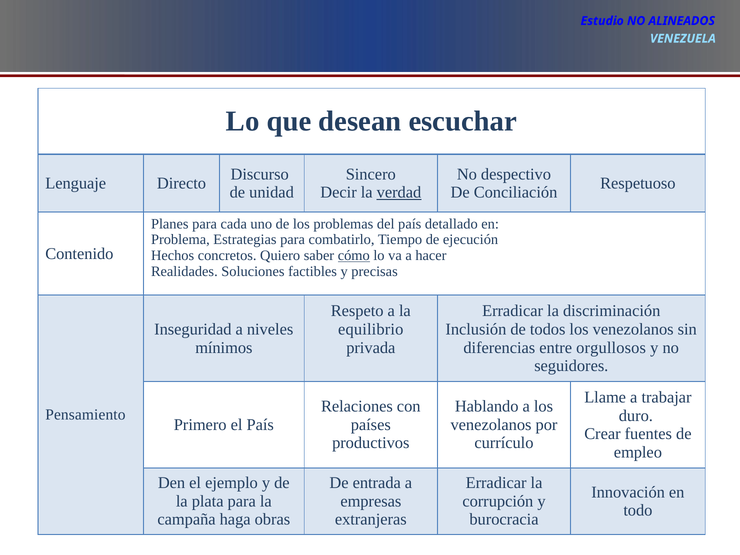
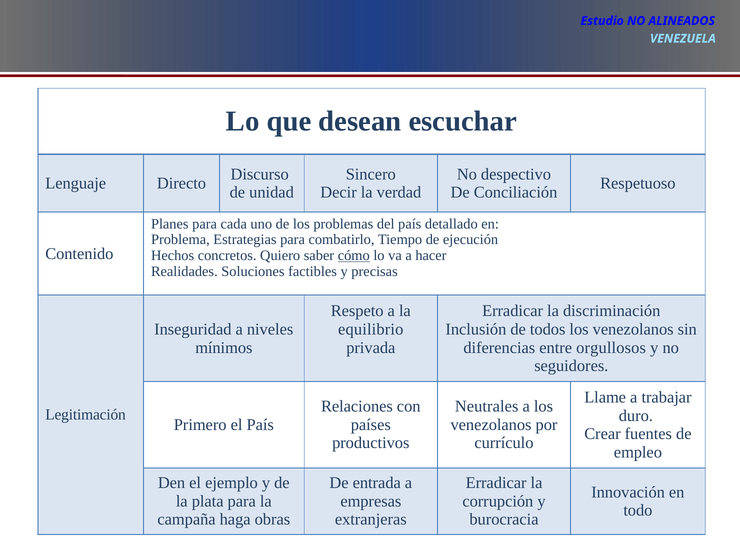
verdad underline: present -> none (399, 192)
Hablando: Hablando -> Neutrales (487, 407)
Pensamiento: Pensamiento -> Legitimación (86, 415)
